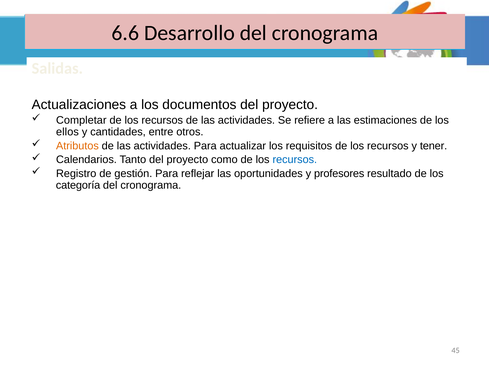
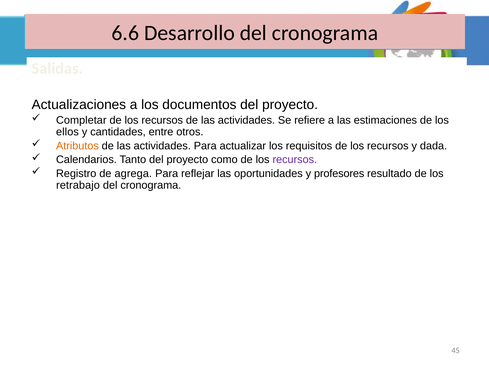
tener: tener -> dada (434, 146)
recursos colour: blue -> purple (295, 160)
gestión: gestión -> agrega (133, 174)
categoría: categoría -> retrabajo (78, 185)
